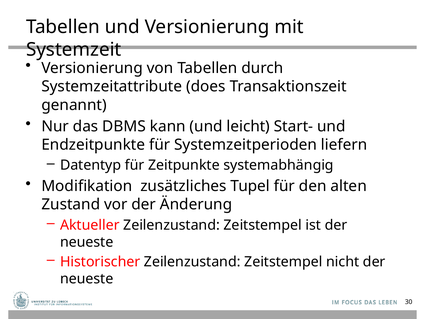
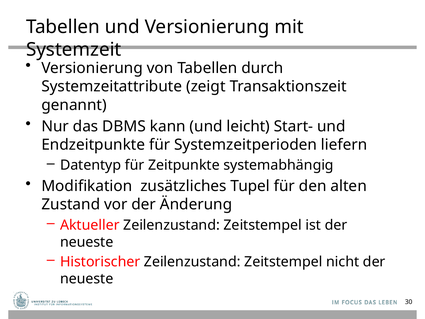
does: does -> zeigt (206, 86)
